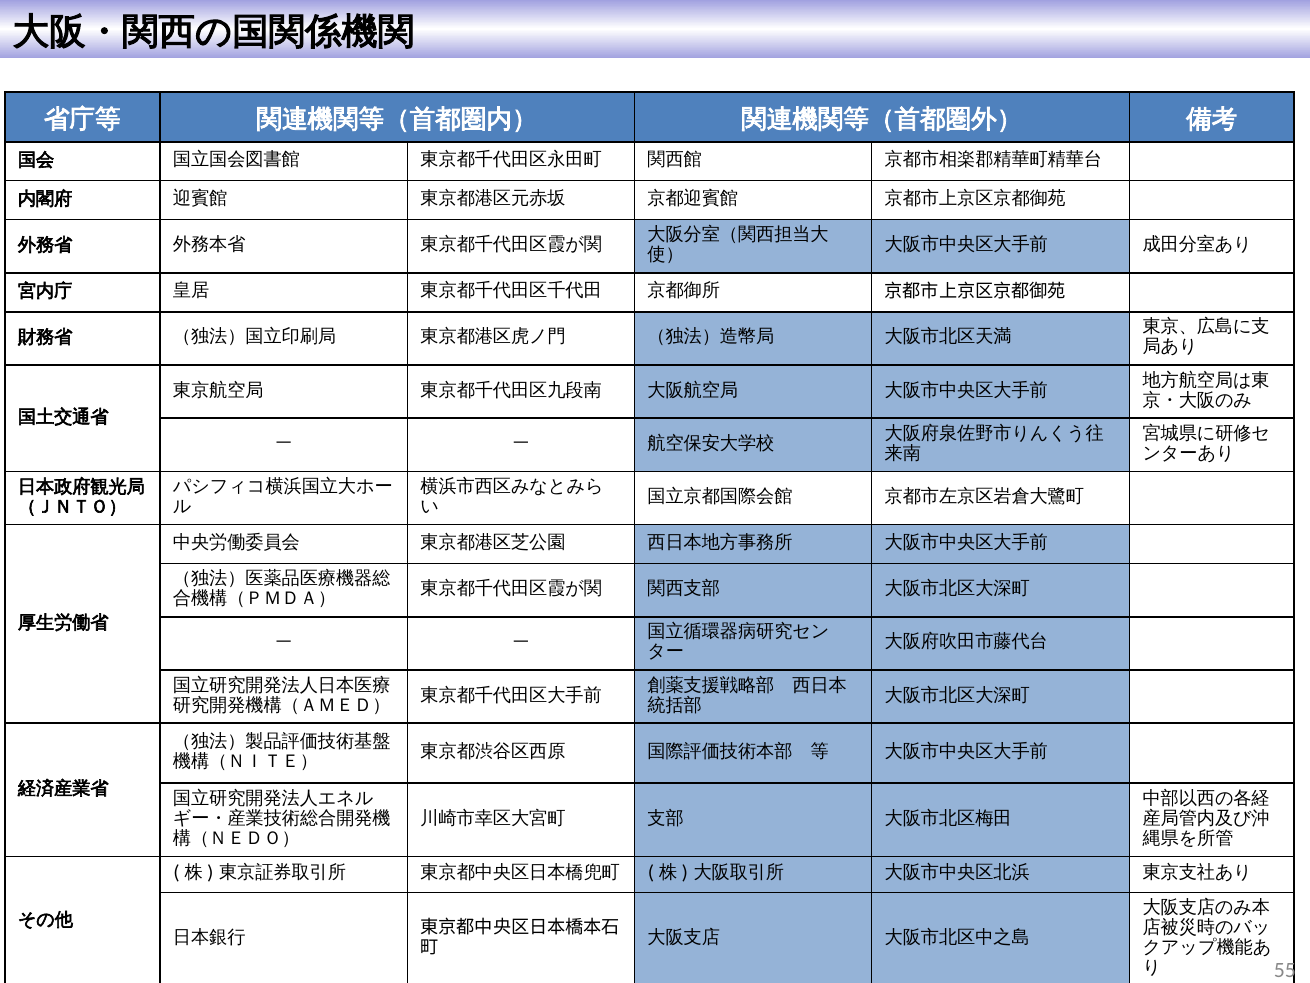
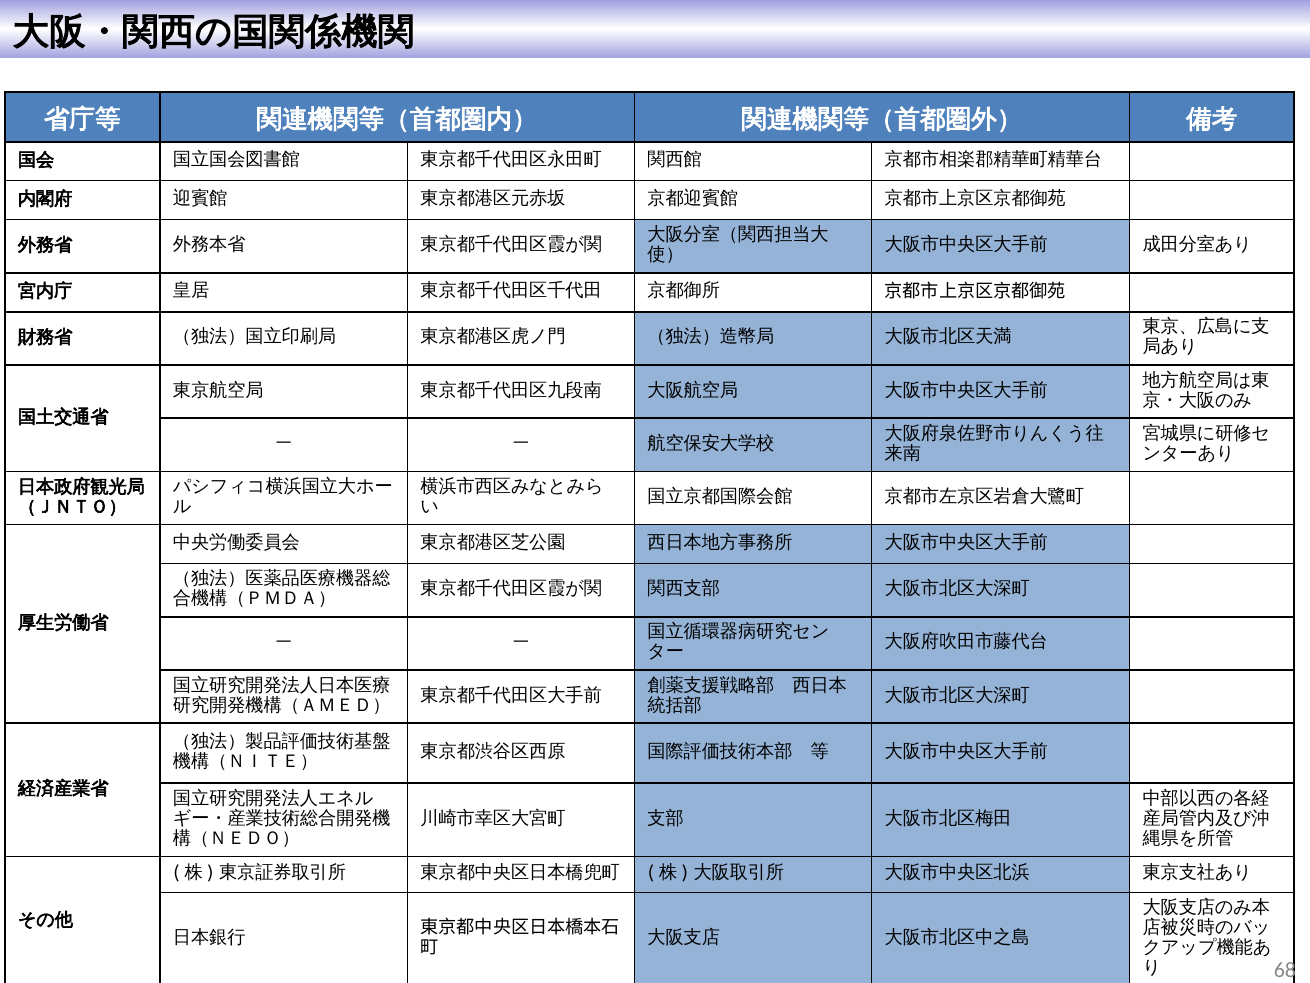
55: 55 -> 68 (1285, 970)
